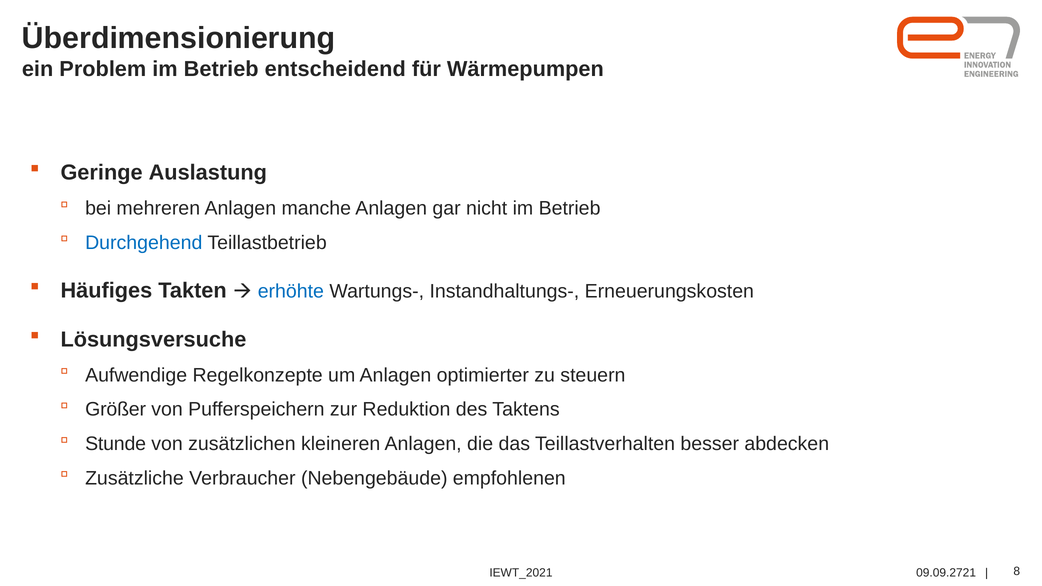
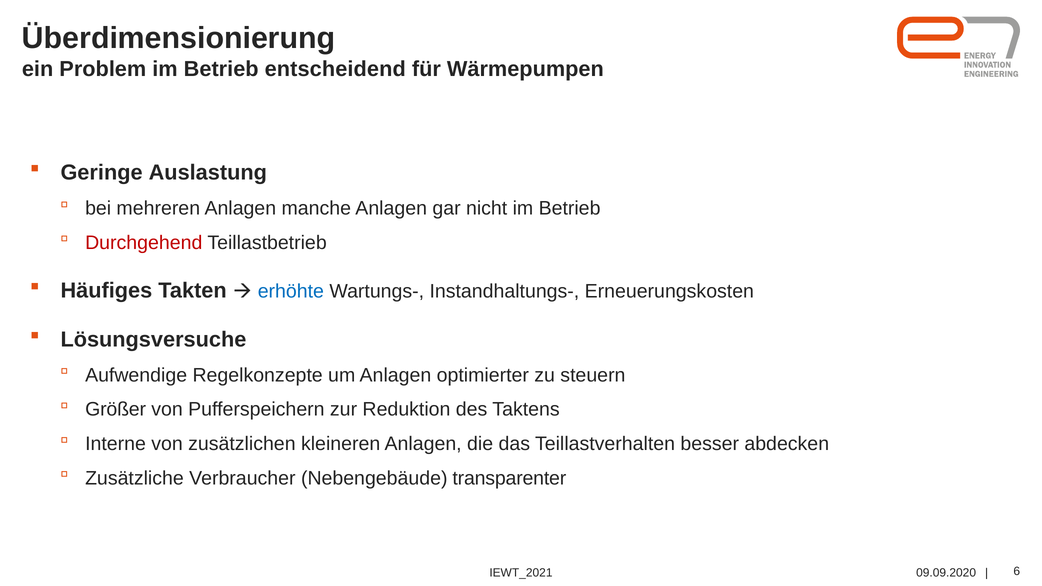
Durchgehend colour: blue -> red (144, 243)
Stunde: Stunde -> Interne (115, 444)
empfohlenen: empfohlenen -> transparenter (509, 478)
09.09.2721: 09.09.2721 -> 09.09.2020 (946, 573)
8: 8 -> 6 (1017, 571)
